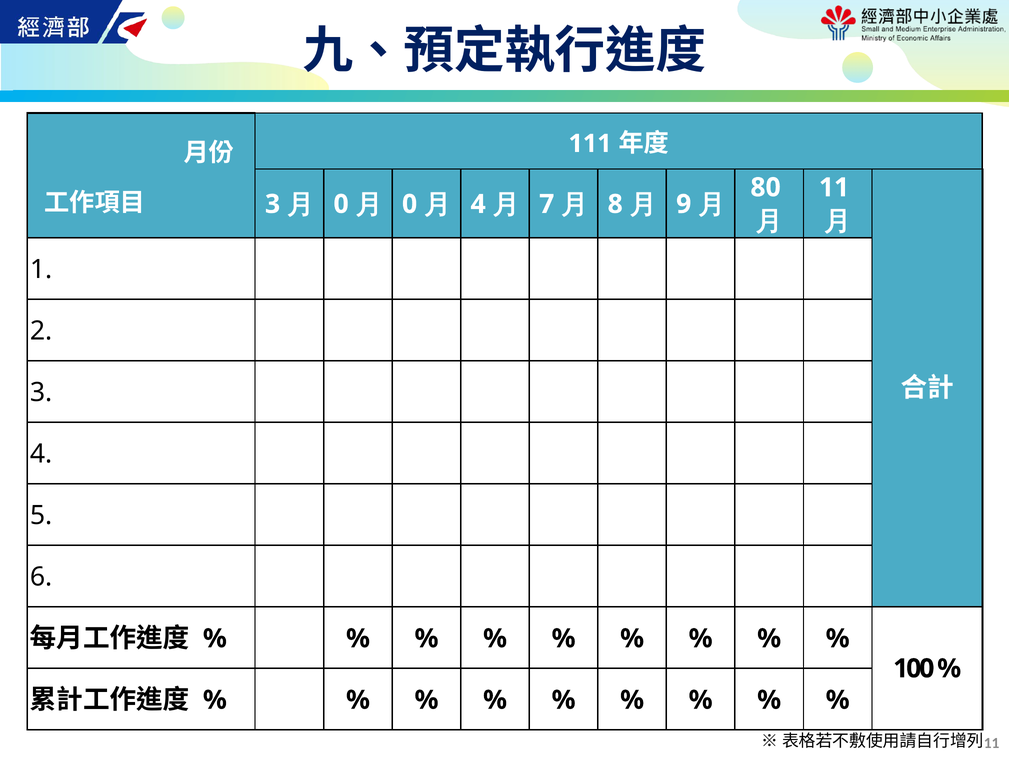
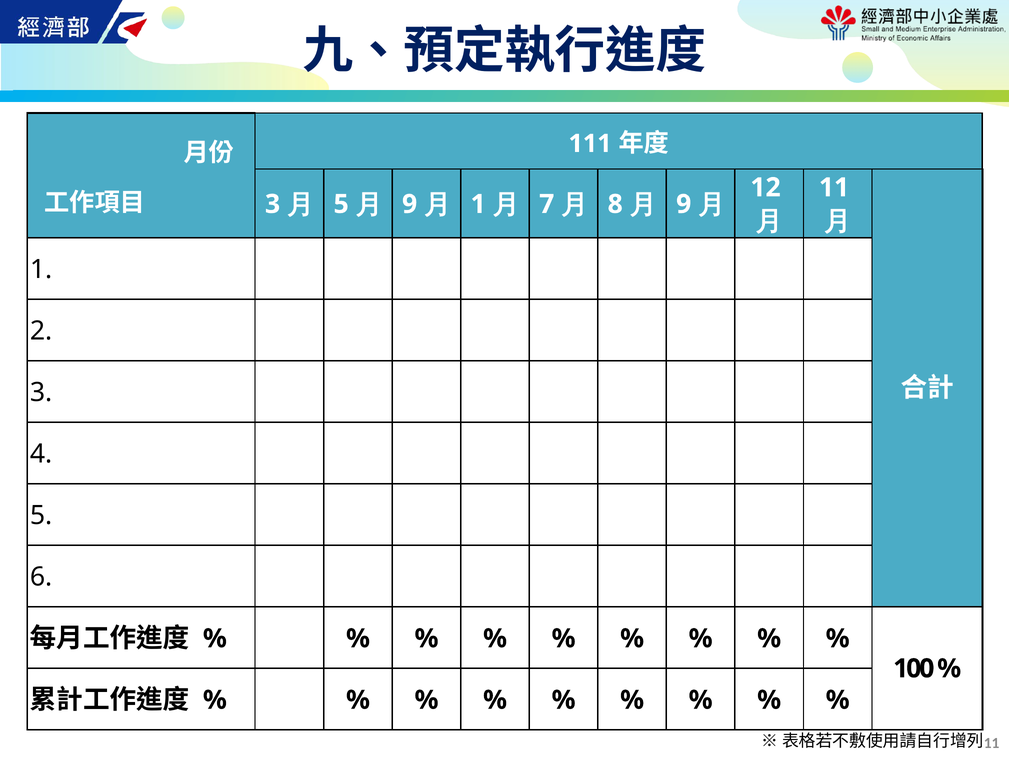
0: 0 -> 5 (341, 204)
0: 0 -> 9 (410, 204)
4: 4 -> 1 (478, 204)
80: 80 -> 12 (766, 187)
